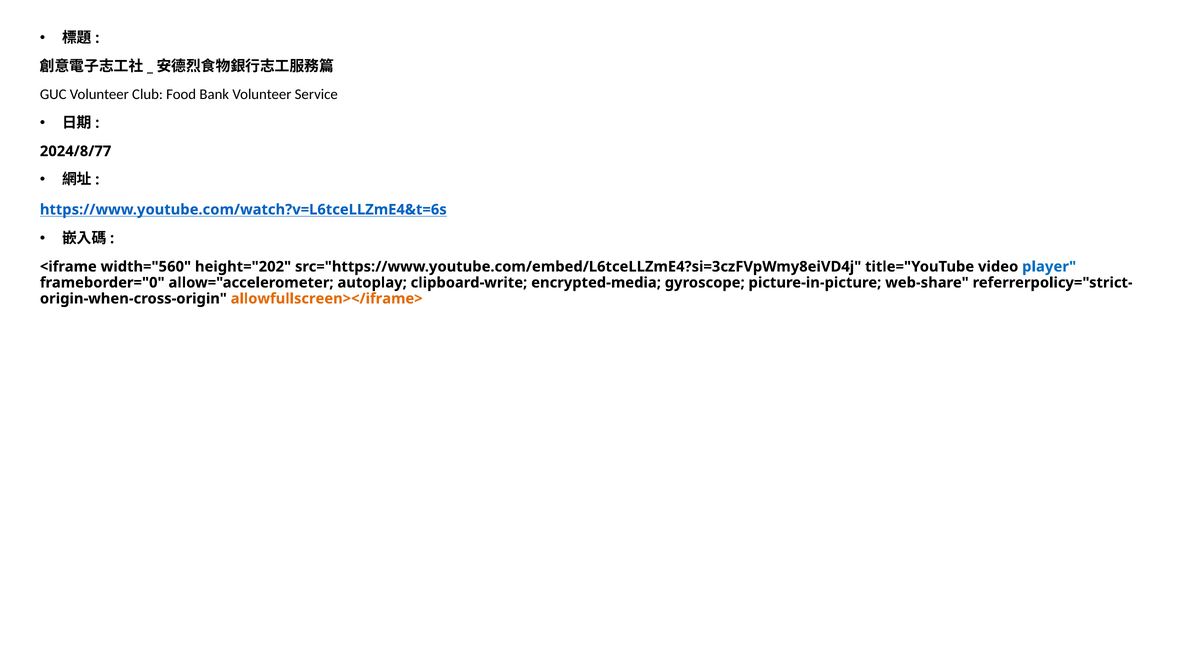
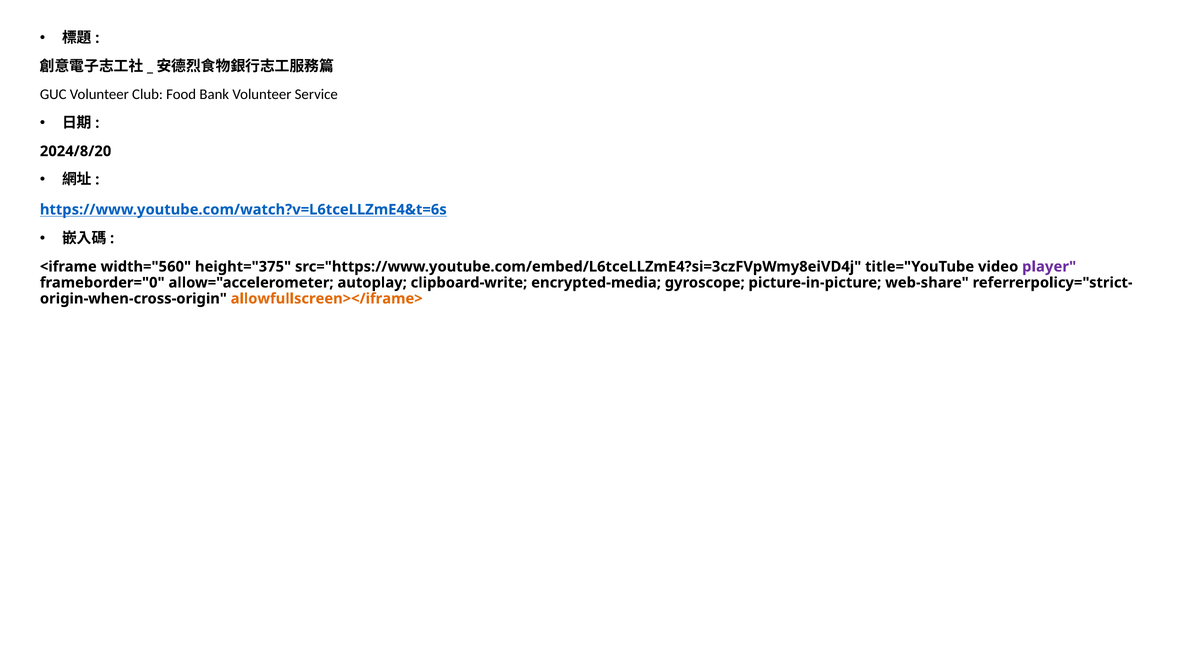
2024/8/77: 2024/8/77 -> 2024/8/20 (76, 151)
height="202: height="202 -> height="375 (243, 267)
player colour: blue -> purple (1049, 267)
